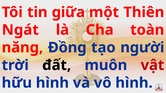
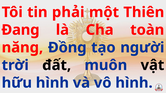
giữa: giữa -> phải (68, 12)
Ngát: Ngát -> Đang (20, 30)
vật colour: red -> black (152, 65)
